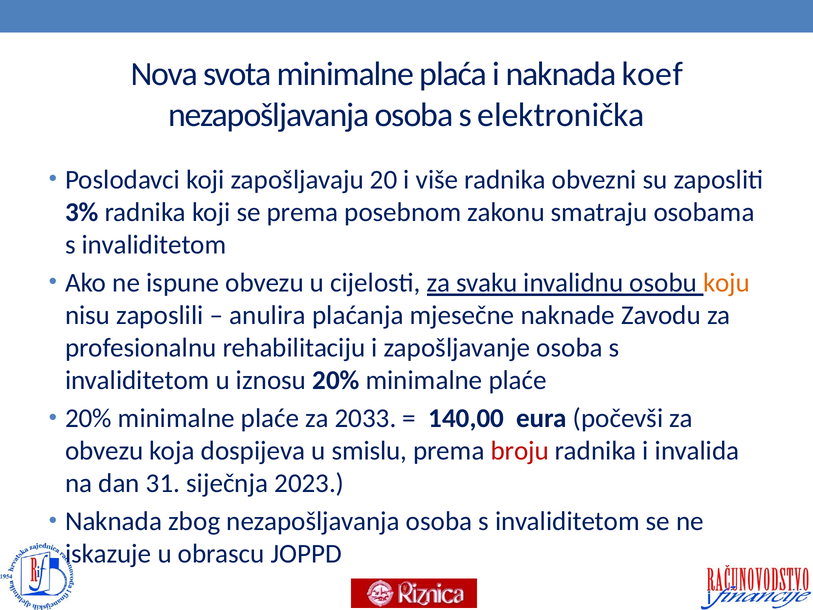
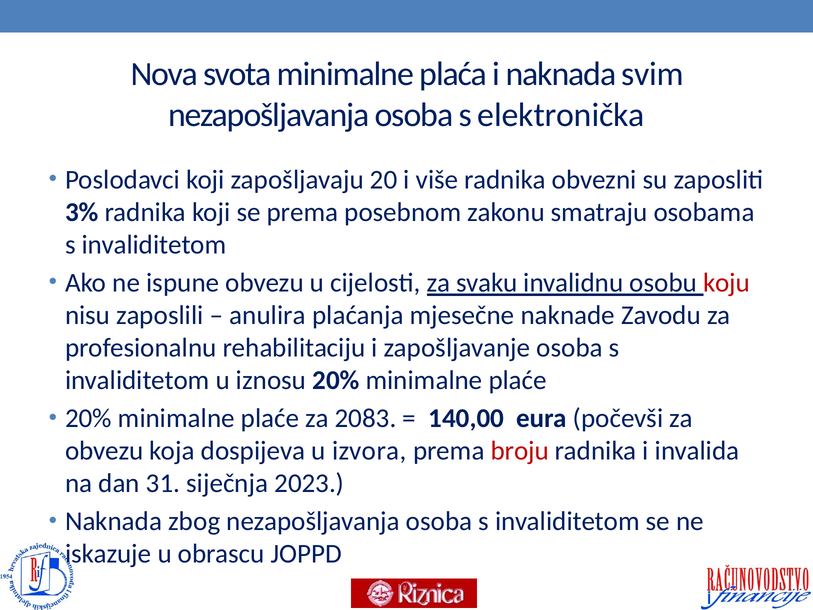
koef: koef -> svim (653, 74)
koju colour: orange -> red (727, 283)
2033: 2033 -> 2083 (366, 418)
smislu: smislu -> izvora (369, 451)
